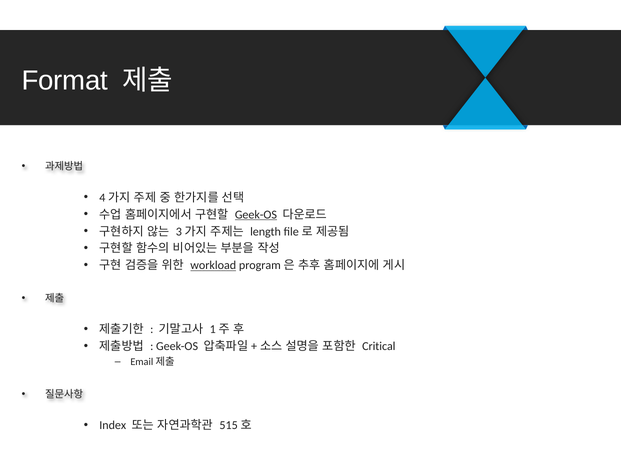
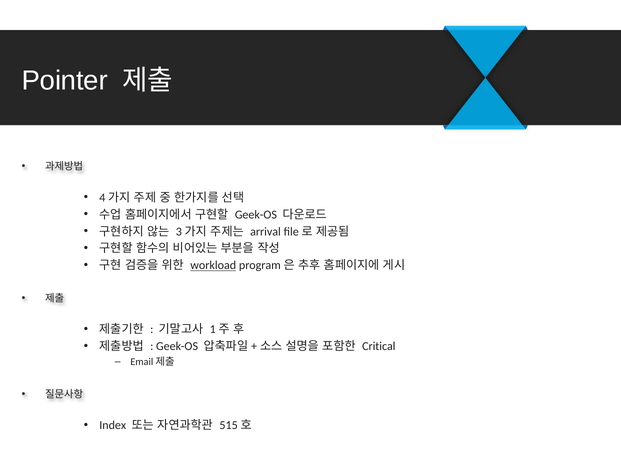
Format: Format -> Pointer (65, 81)
Geek-OS underline: present -> none (256, 214)
length: length -> arrival (266, 231)
